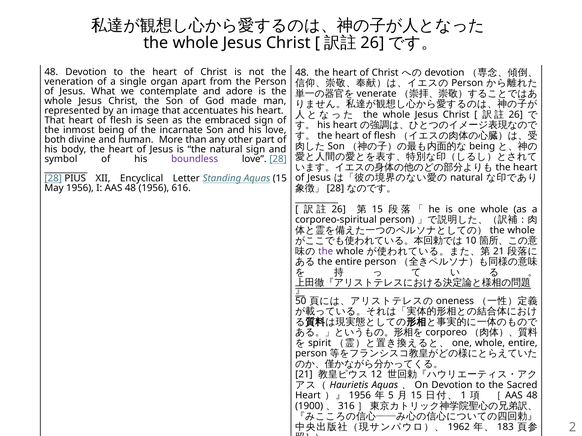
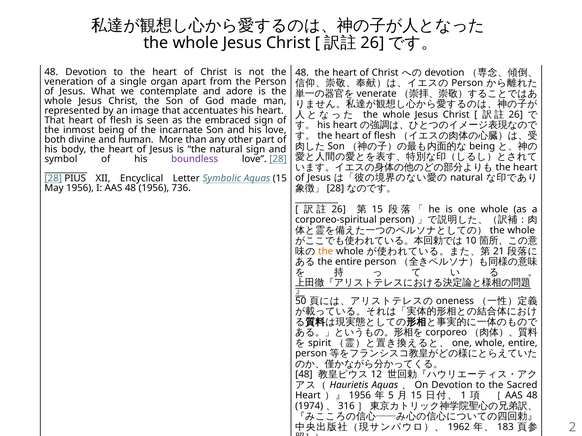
Standing: Standing -> Symbolic (222, 179)
616: 616 -> 736 (181, 188)
the colour: purple -> orange (326, 251)
21: 21 -> 48 (304, 375)
1900: 1900 -> 1974 (309, 406)
